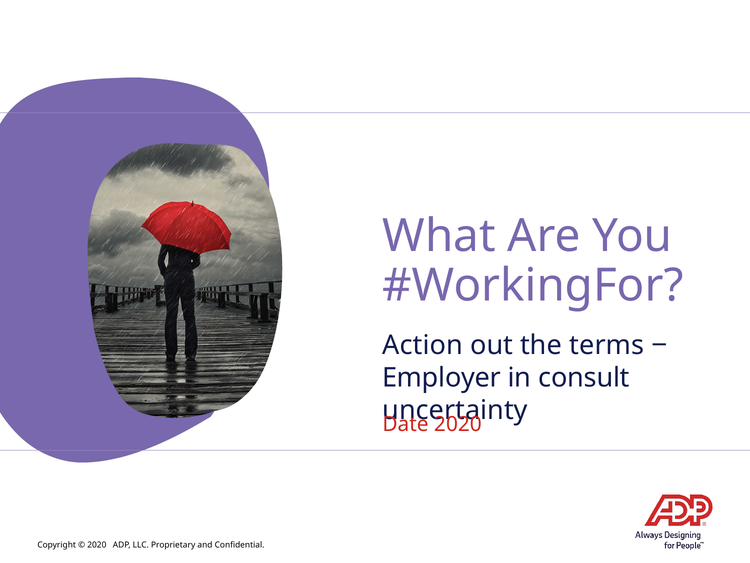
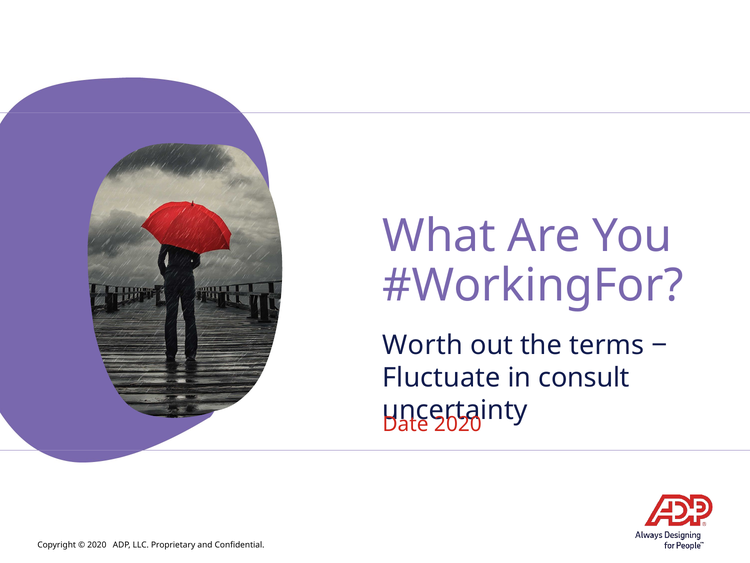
Action: Action -> Worth (423, 345)
Employer: Employer -> Fluctuate (441, 377)
